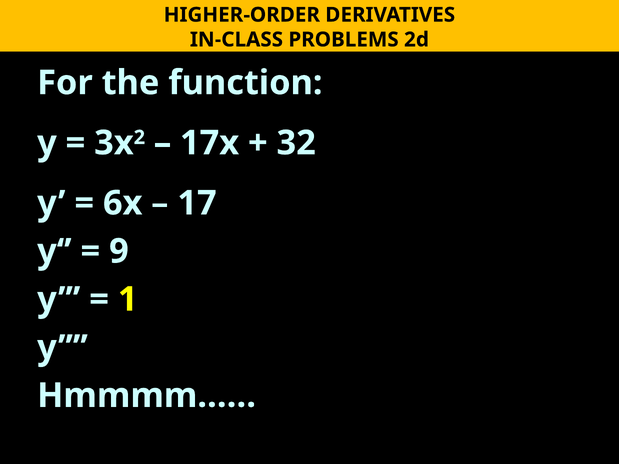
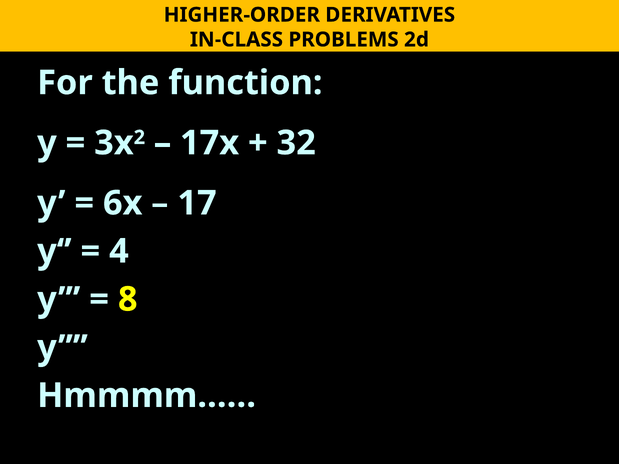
9: 9 -> 4 (119, 251)
1: 1 -> 8 (128, 300)
